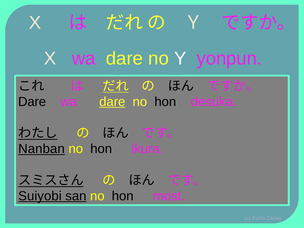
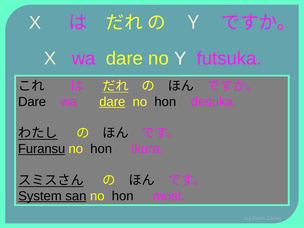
yonpun: yonpun -> futsuka (229, 58)
Nanban: Nanban -> Furansu (42, 149)
Suiyobi: Suiyobi -> System (40, 196)
